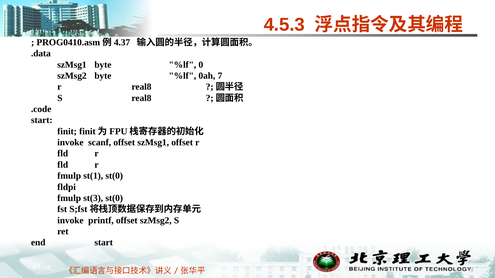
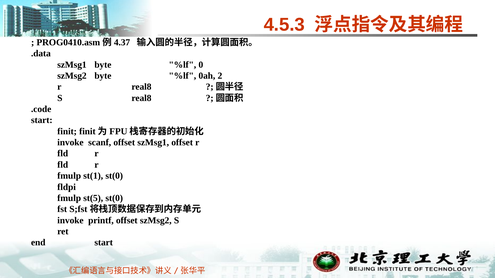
7: 7 -> 2 (220, 76)
st(3: st(3 -> st(5 (93, 198)
